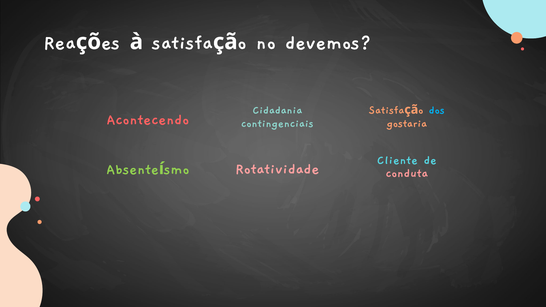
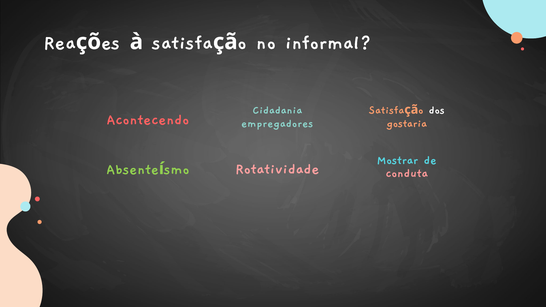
devemos: devemos -> informal (329, 42)
dos colour: light blue -> white (437, 110)
contingenciais: contingenciais -> empregadores (277, 123)
Cliente: Cliente -> Mostrar (397, 160)
